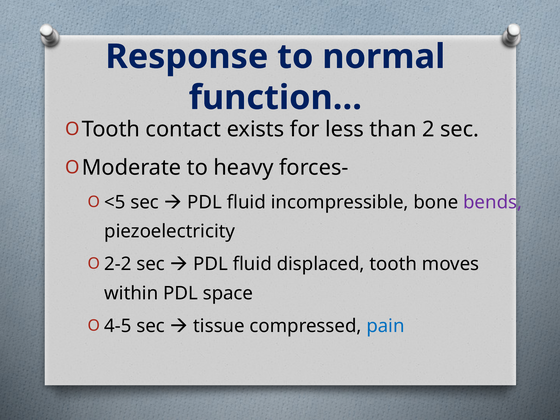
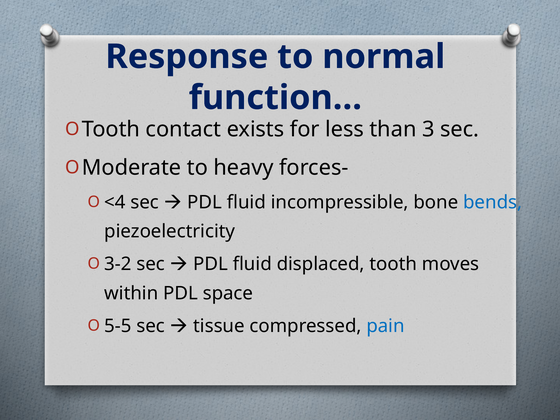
2: 2 -> 3 (428, 129)
<5: <5 -> <4 (115, 202)
bends colour: purple -> blue (493, 202)
2-2: 2-2 -> 3-2 (118, 264)
4-5: 4-5 -> 5-5 (118, 326)
